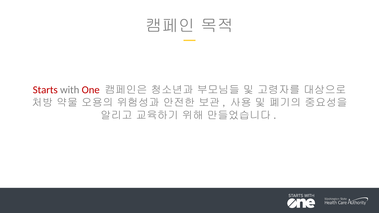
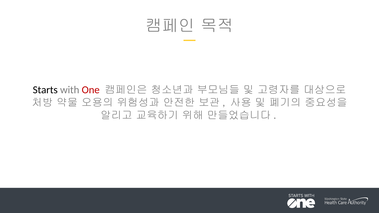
Starts colour: red -> black (45, 90)
